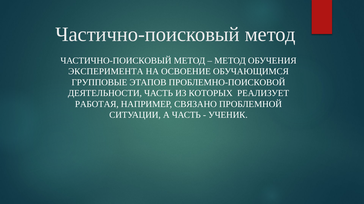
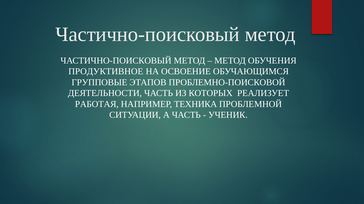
ЭКСПЕРИМЕНТА: ЭКСПЕРИМЕНТА -> ПРОДУКТИВНОЕ (106, 72)
СВЯЗАНО: СВЯЗАНО -> ТЕХНИКА (196, 104)
